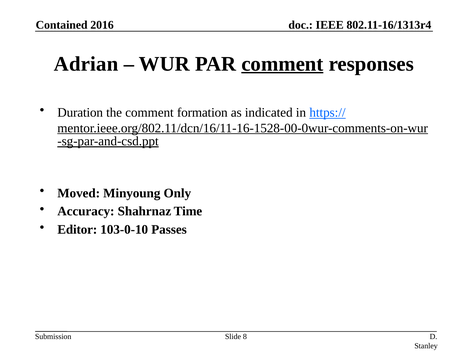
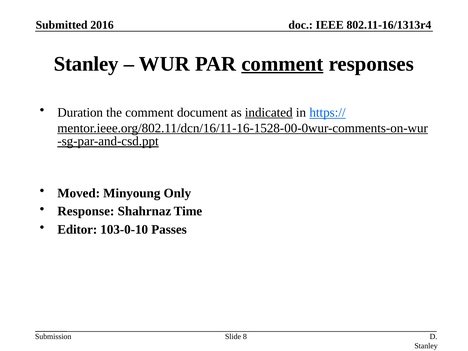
Contained: Contained -> Submitted (62, 25)
Adrian: Adrian -> Stanley (86, 64)
formation: formation -> document (202, 112)
indicated underline: none -> present (269, 112)
Accuracy: Accuracy -> Response (86, 211)
